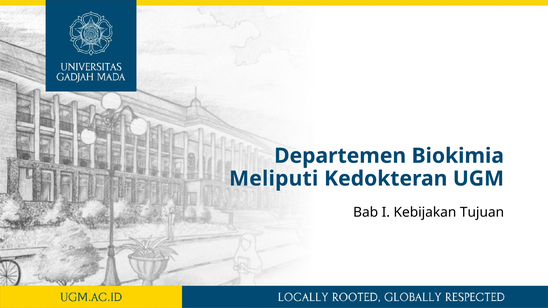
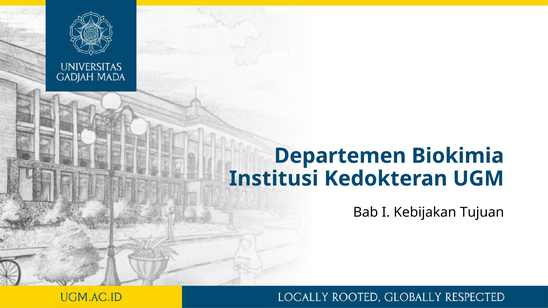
Meliputi: Meliputi -> Institusi (274, 179)
